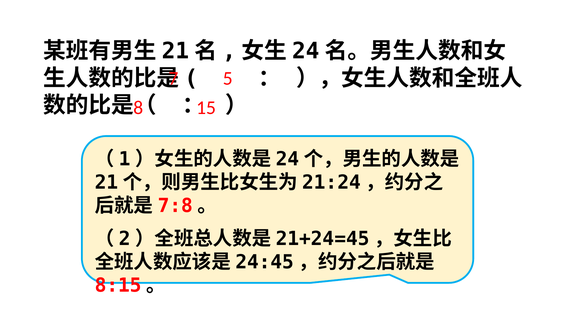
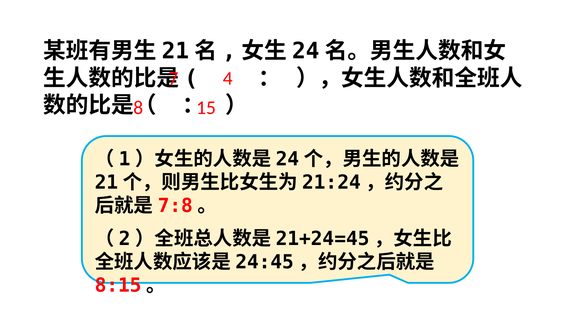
5: 5 -> 4 (228, 78)
